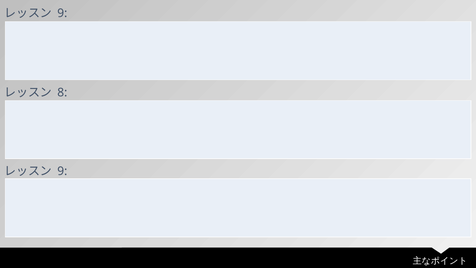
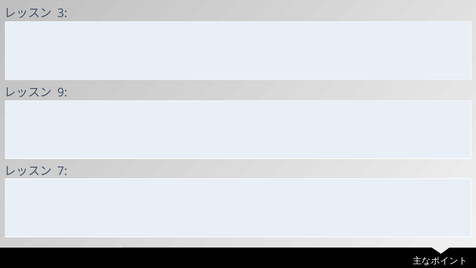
9: 9 -> 3 (62, 13)
8: 8 -> 9 (62, 92)
9: 9 -> 7 (62, 171)
